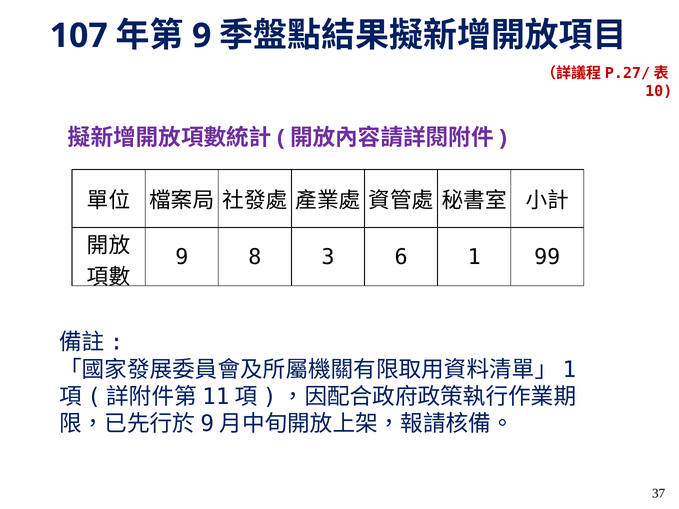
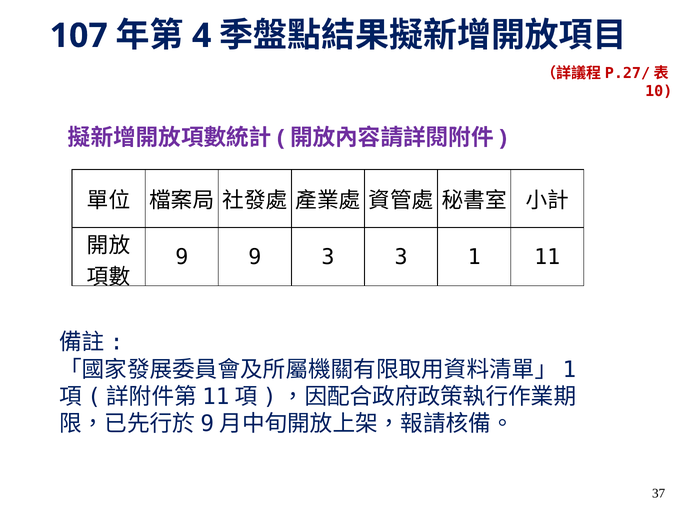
9: 9 -> 4 (202, 36)
9 8: 8 -> 9 (255, 257)
3 6: 6 -> 3 (401, 257)
99: 99 -> 11 (547, 257)
